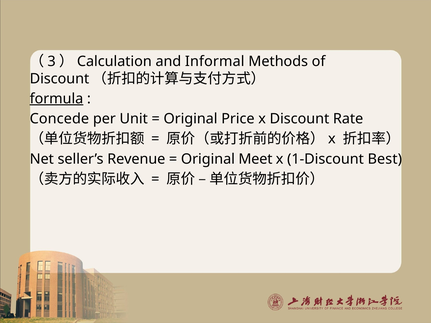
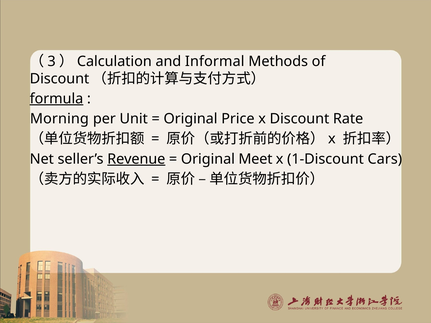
Concede: Concede -> Morning (59, 119)
Revenue underline: none -> present (136, 159)
Best: Best -> Cars (385, 159)
